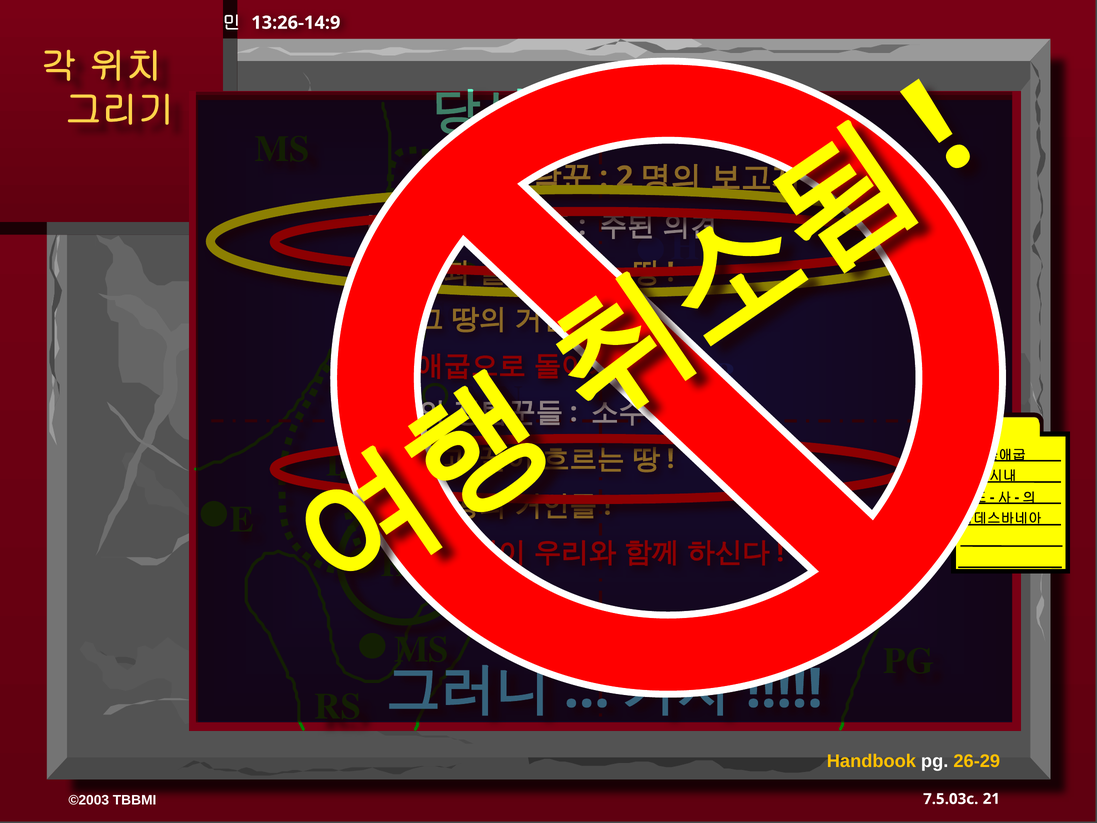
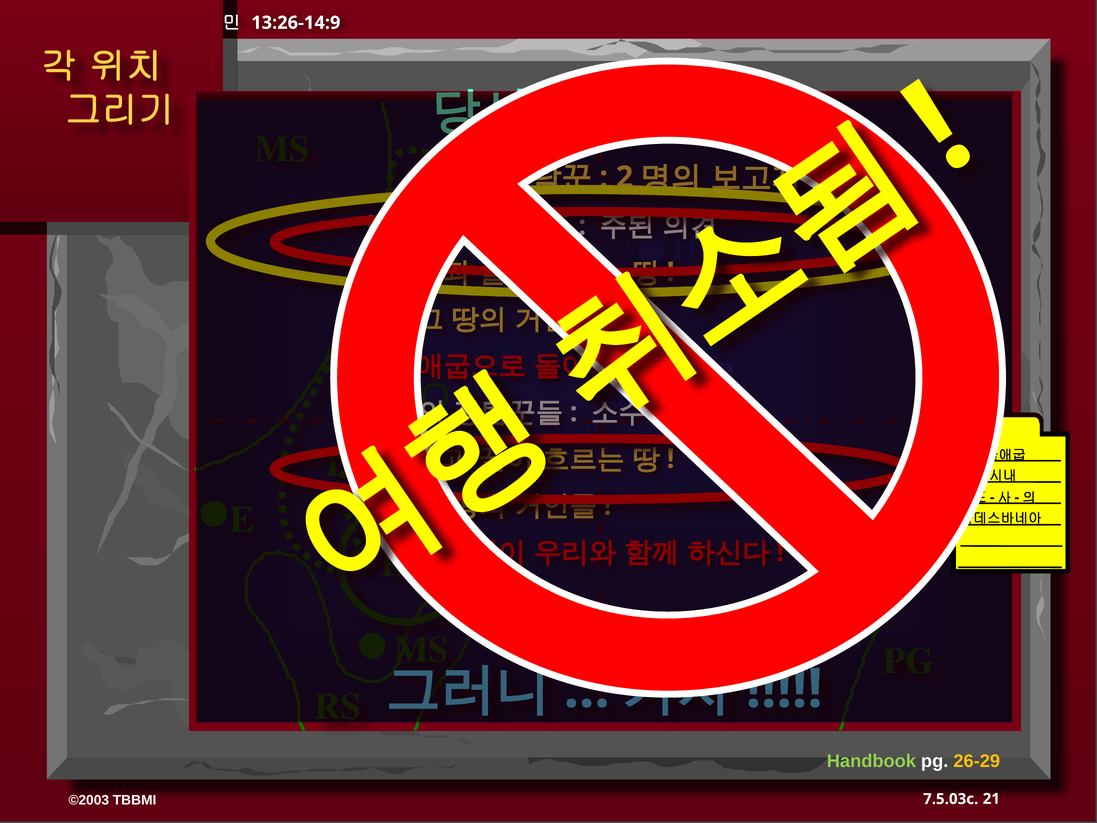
Handbook colour: yellow -> light green (871, 761)
